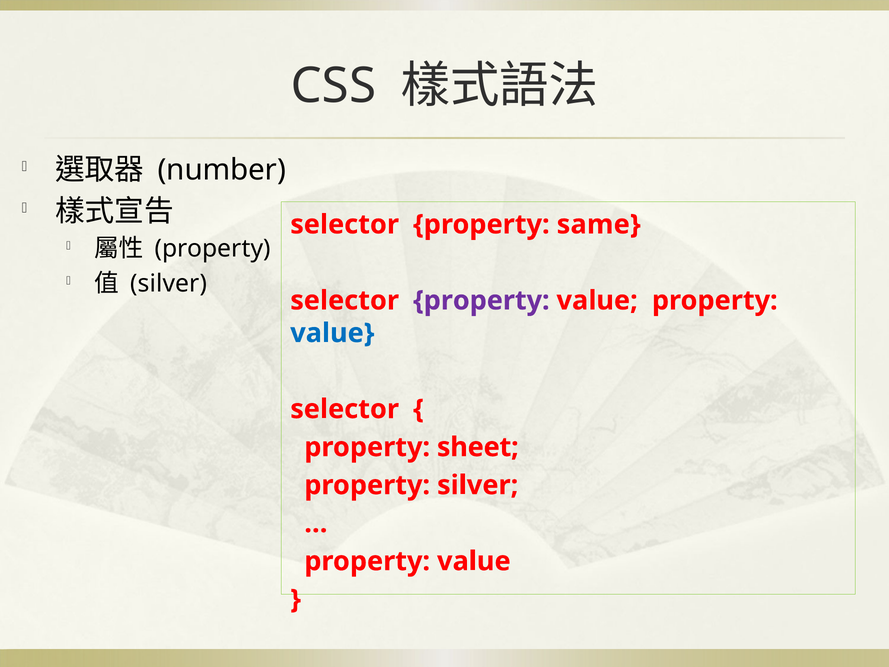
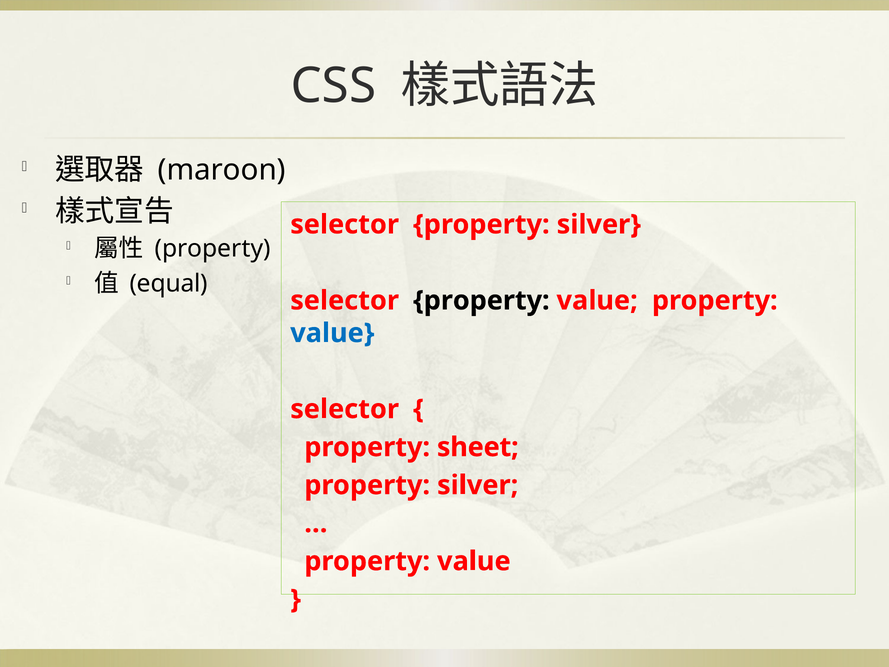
number: number -> maroon (222, 170)
selector property same: same -> silver (599, 224)
silver: silver -> equal (169, 283)
property colour: purple -> black (481, 300)
